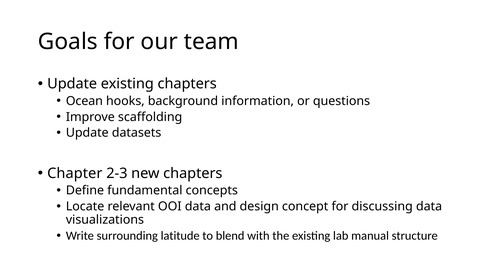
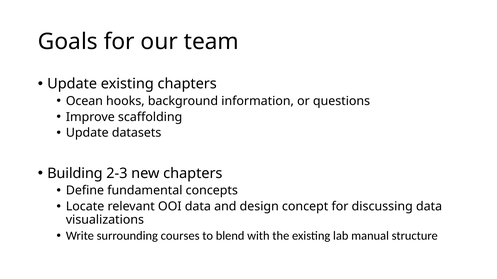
Chapter: Chapter -> Building (75, 174)
latitude: latitude -> courses (180, 236)
